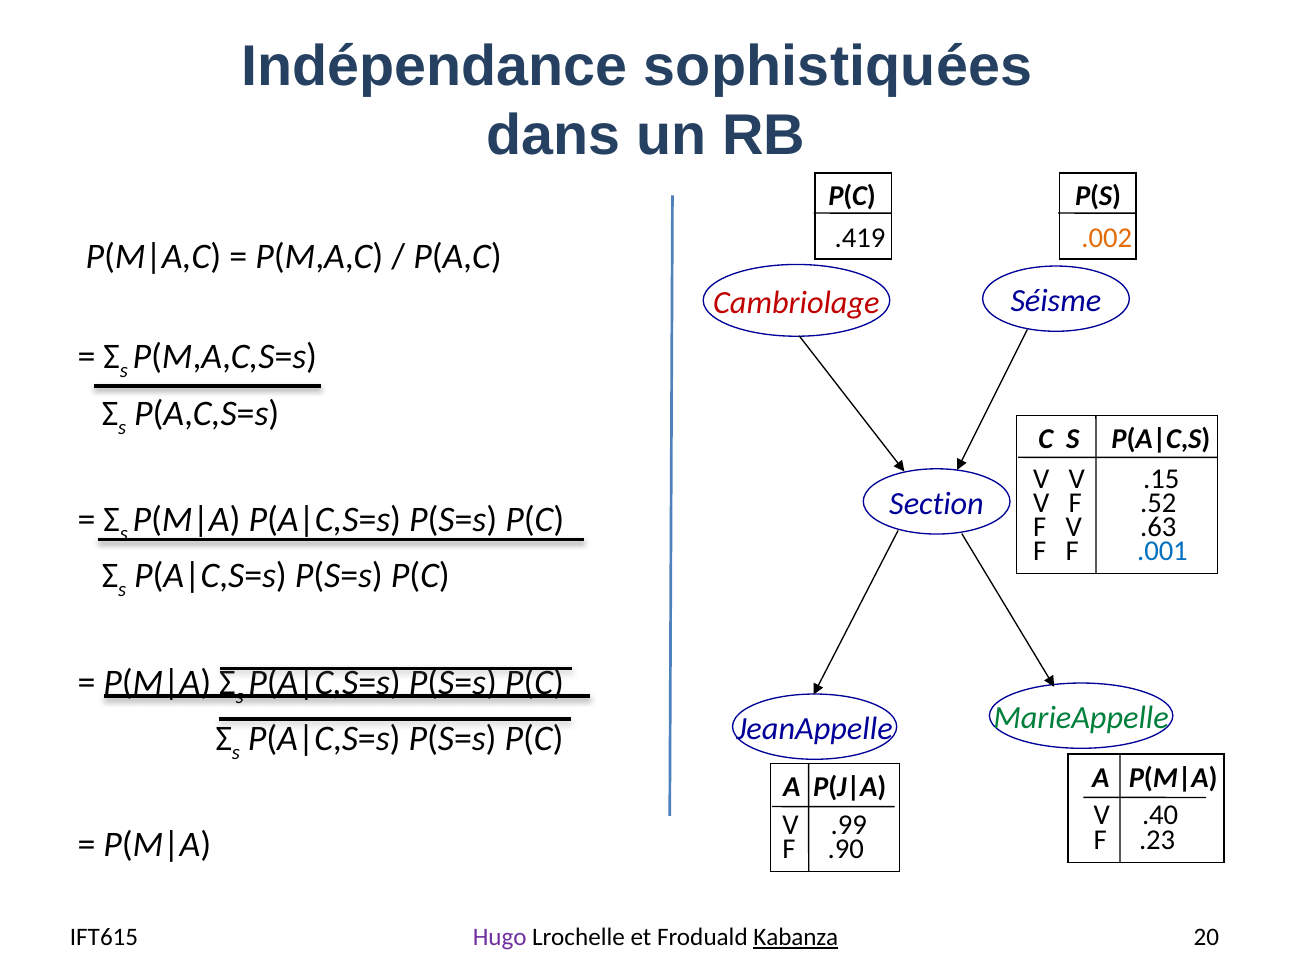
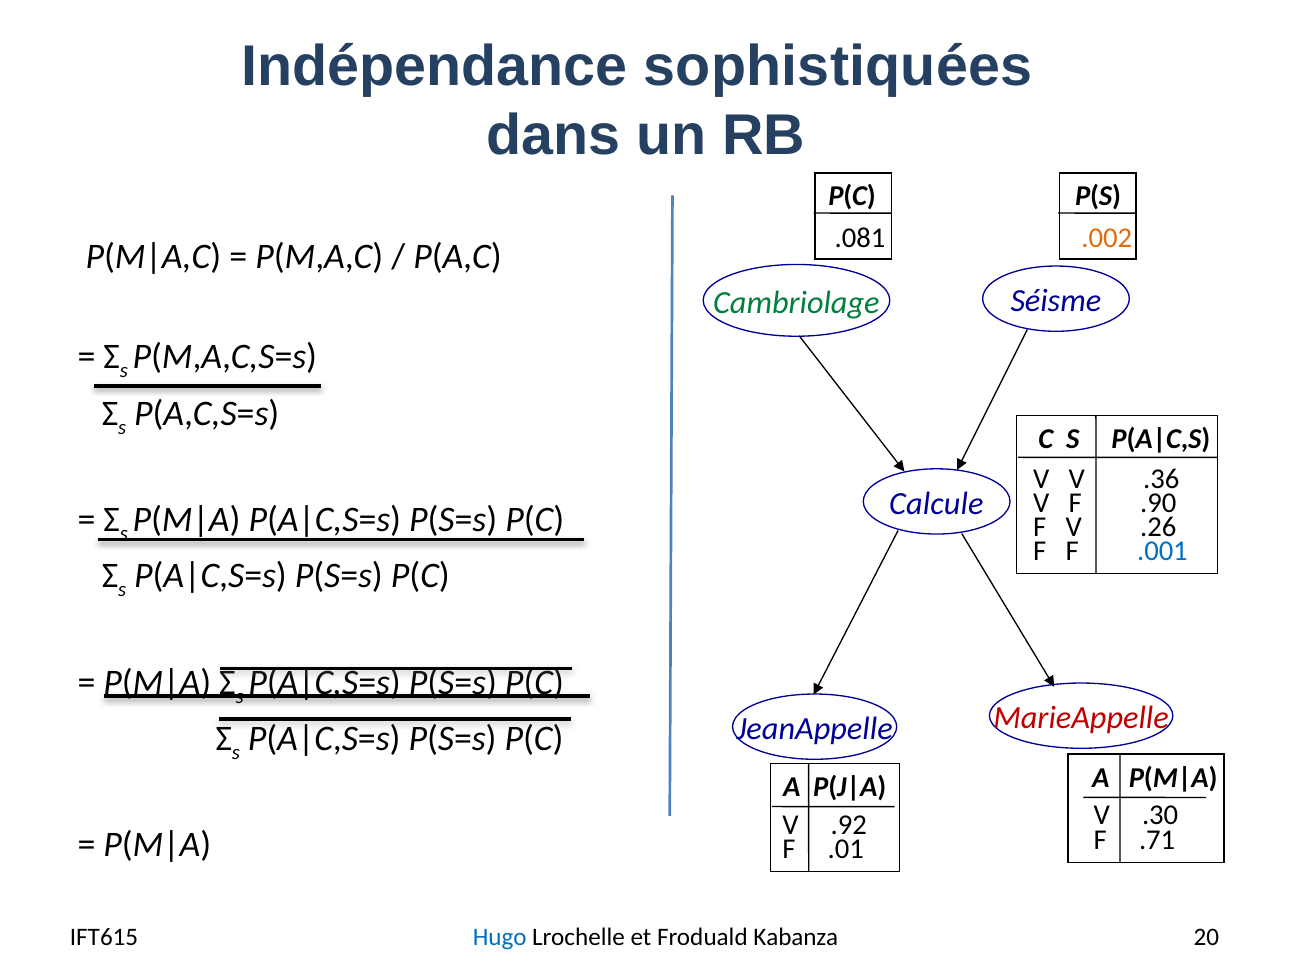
.419: .419 -> .081 (860, 238)
Cambriolage colour: red -> green (796, 303)
.15: .15 -> .36 (1161, 479)
Section: Section -> Calcule (936, 504)
.52: .52 -> .90 (1158, 503)
.63: .63 -> .26 (1158, 527)
MarieAppelle colour: green -> red (1081, 718)
.40: .40 -> .30 (1160, 816)
.99: .99 -> .92 (849, 825)
.23: .23 -> .71 (1157, 840)
.90: .90 -> .01 (846, 849)
Hugo colour: purple -> blue (500, 937)
Kabanza underline: present -> none (796, 937)
